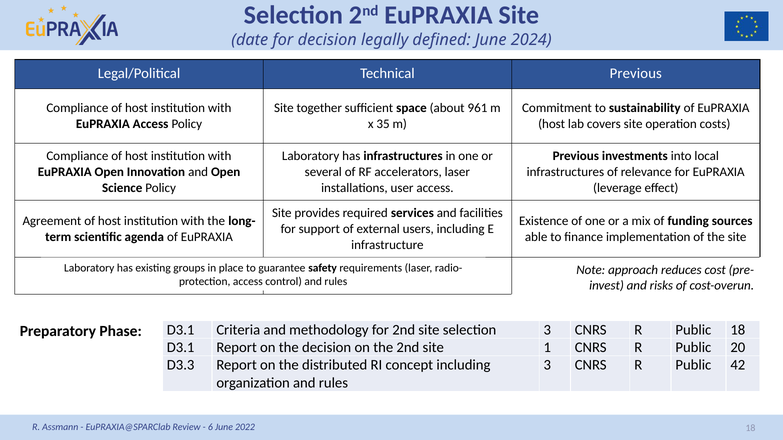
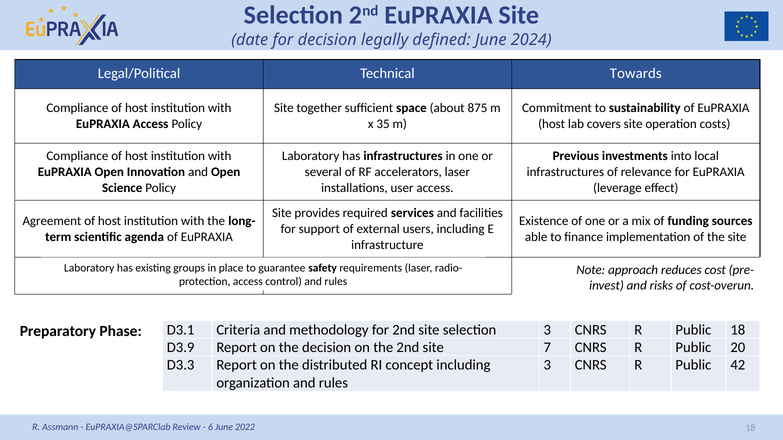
Technical Previous: Previous -> Towards (636, 73)
961: 961 -> 875 (477, 108)
D3.1: D3.1 -> D3.9 (181, 348)
1: 1 -> 7 (547, 348)
